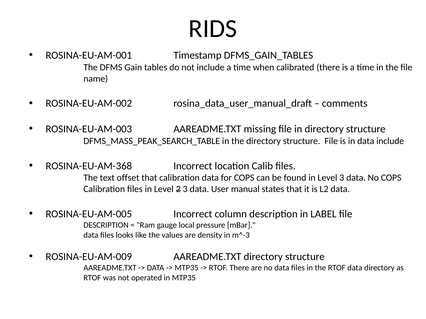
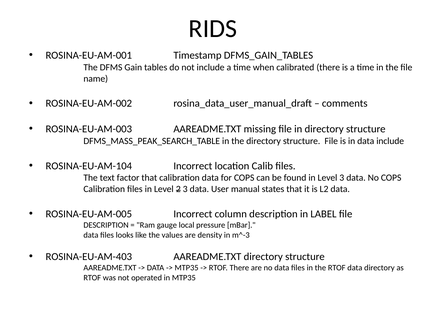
ROSINA-EU-AM-368: ROSINA-EU-AM-368 -> ROSINA-EU-AM-104 (89, 166)
offset: offset -> factor (128, 178)
ROSINA-EU-AM-009: ROSINA-EU-AM-009 -> ROSINA-EU-AM-403 (89, 257)
